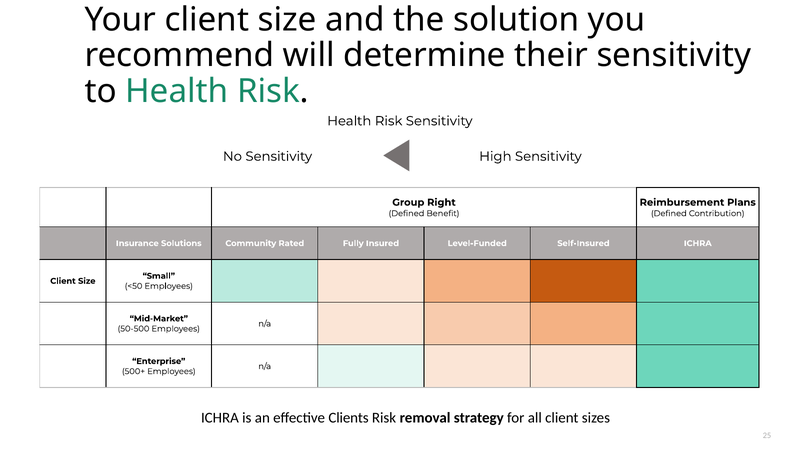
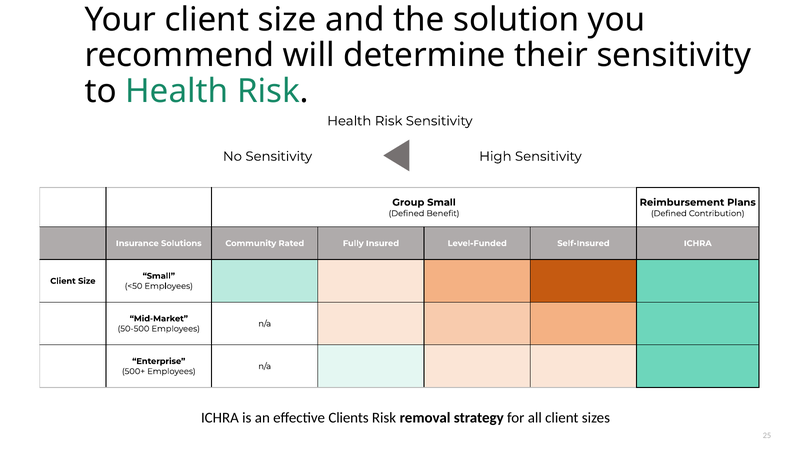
Group Right: Right -> Small (441, 202)
